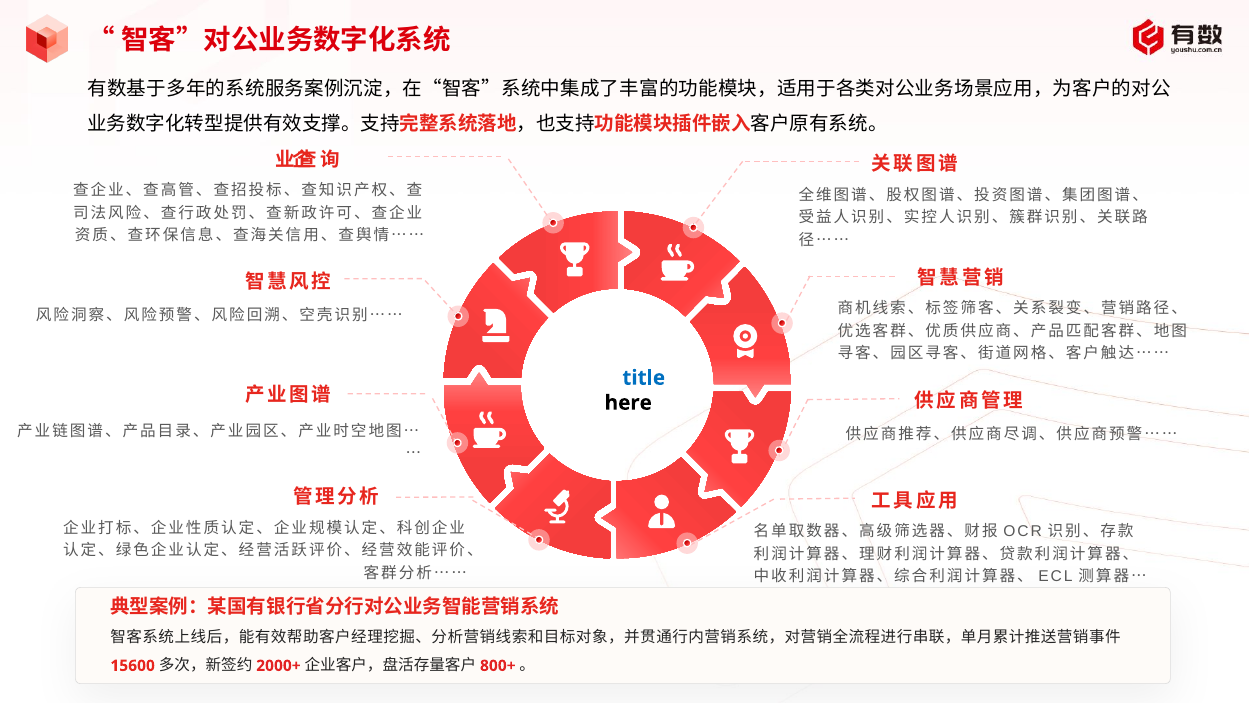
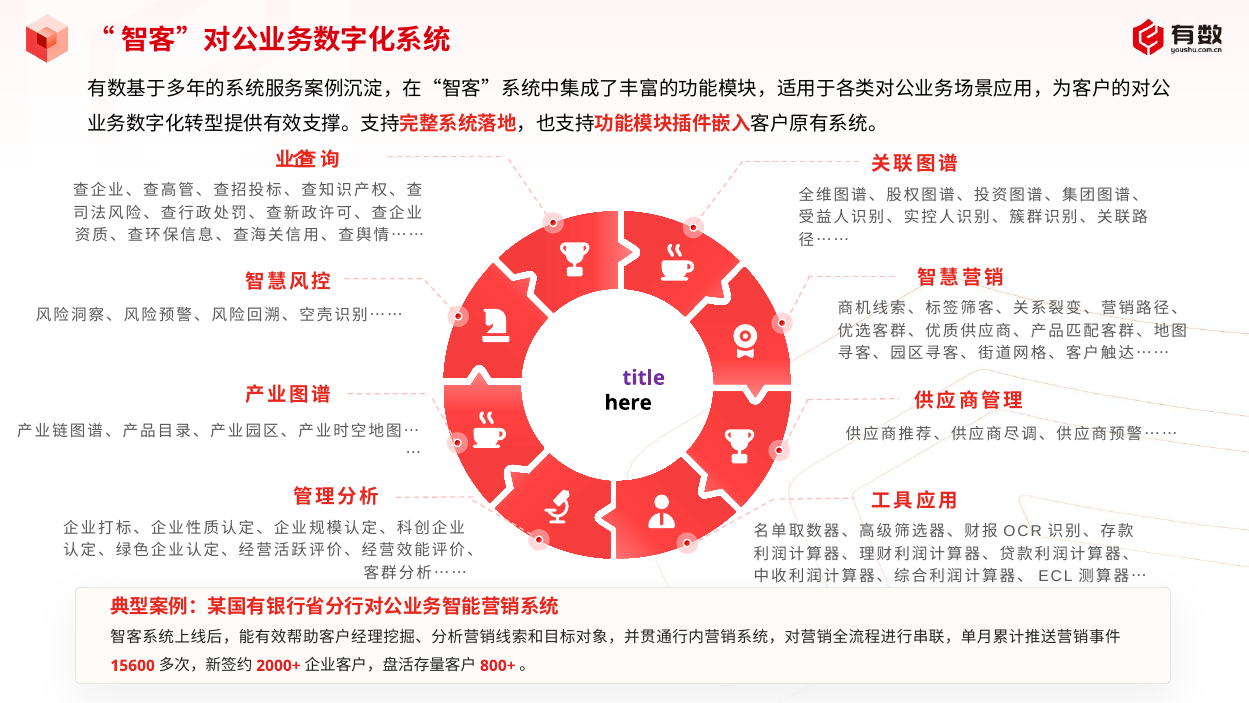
title colour: blue -> purple (644, 378)
